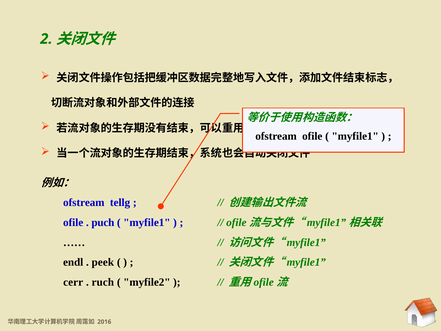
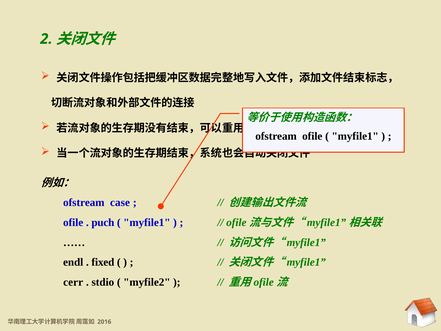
tellg: tellg -> case (120, 203)
peek: peek -> fixed (103, 262)
ruch: ruch -> stdio (103, 282)
